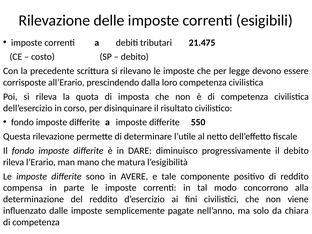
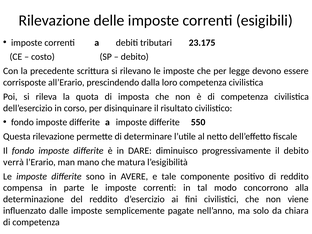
21.475: 21.475 -> 23.175 (202, 43)
rileva: rileva -> verrà (13, 162)
